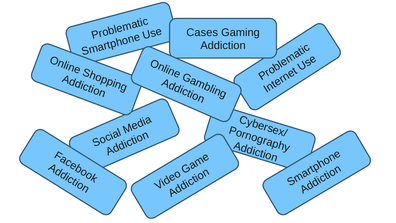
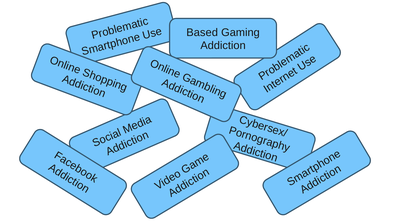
Cases: Cases -> Based (202, 32)
